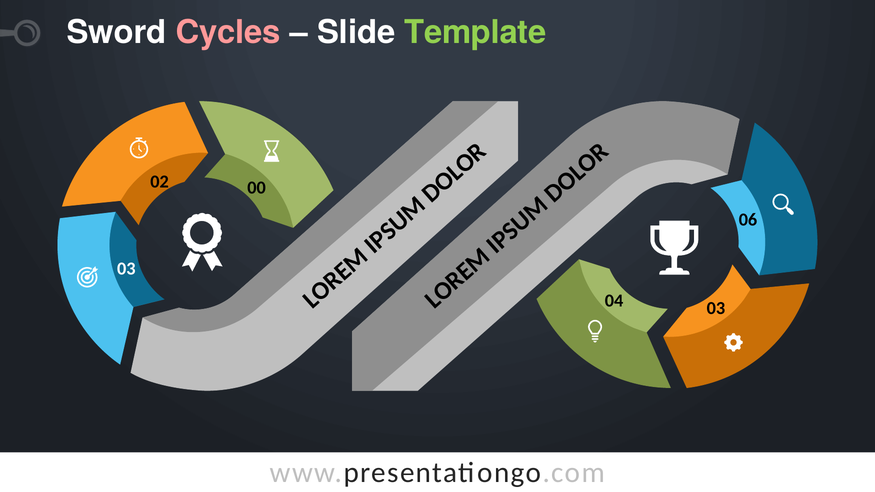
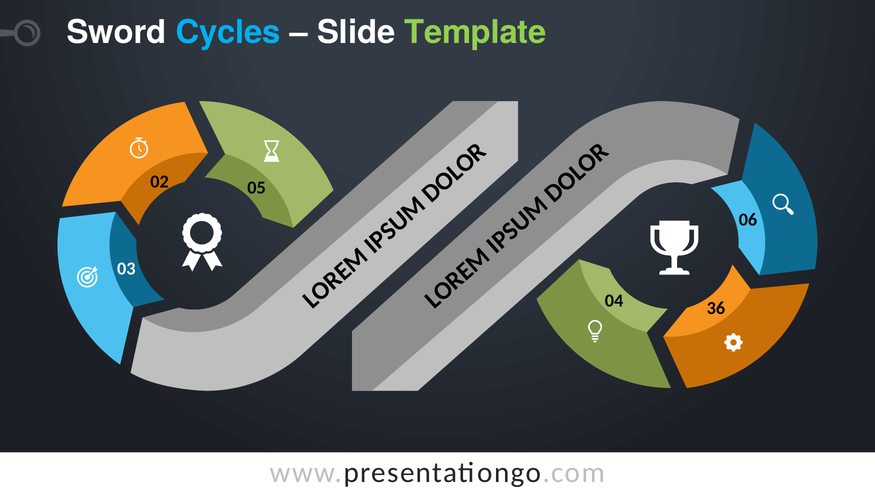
Cycles colour: pink -> light blue (228, 32)
00: 00 -> 05 (257, 188)
04 03: 03 -> 36 (716, 308)
